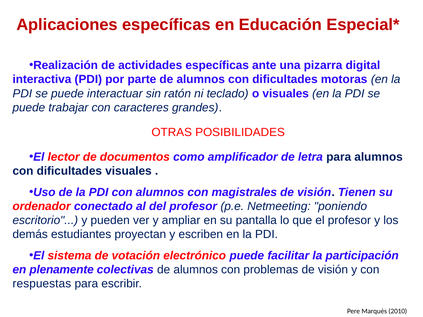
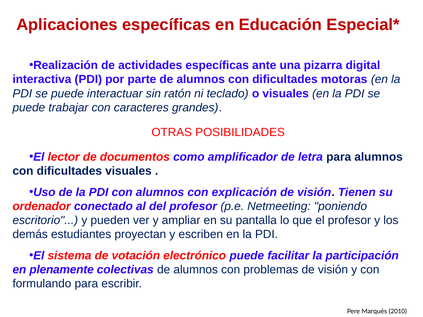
magistrales: magistrales -> explicación (244, 192)
respuestas: respuestas -> formulando (42, 284)
